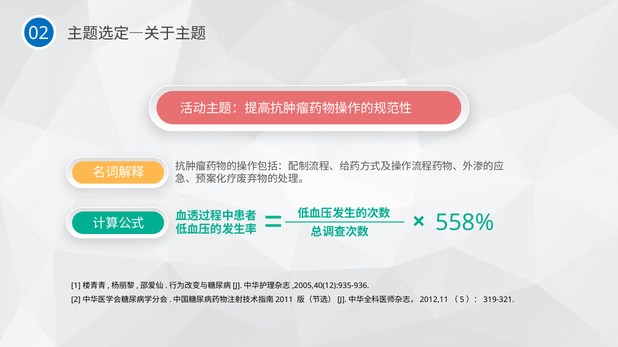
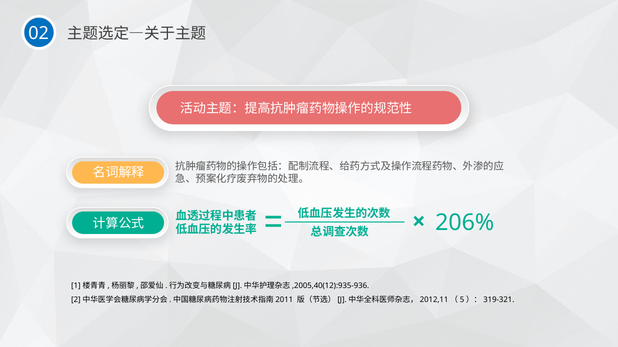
558%: 558% -> 206% (465, 223)
